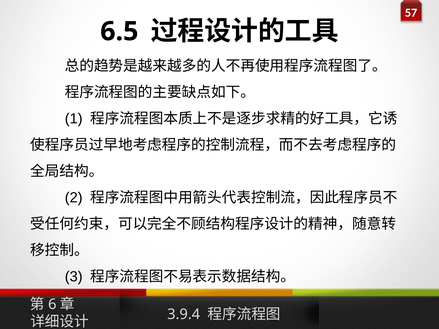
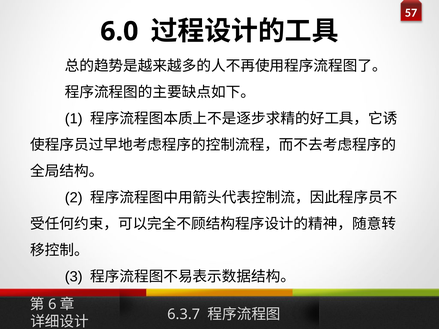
6.5: 6.5 -> 6.0 (119, 31)
3.9.4: 3.9.4 -> 6.3.7 (184, 314)
